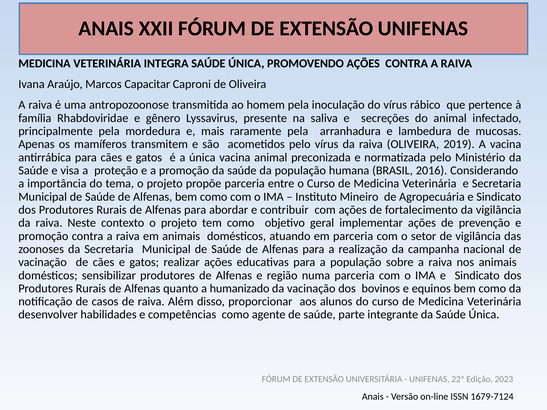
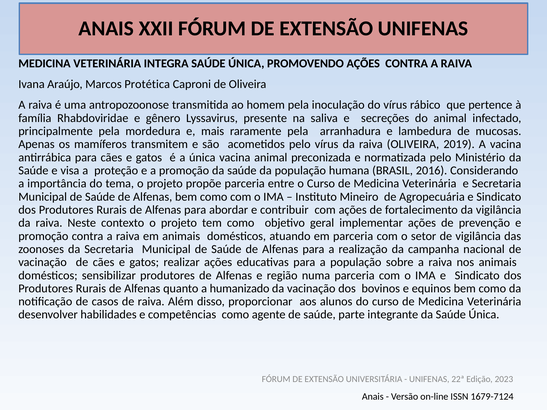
Capacitar: Capacitar -> Protética (147, 84)
